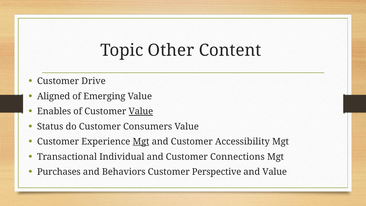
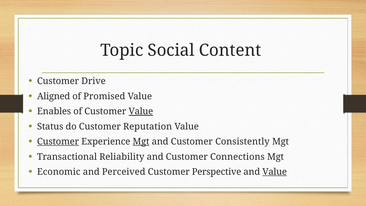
Other: Other -> Social (171, 50)
Emerging: Emerging -> Promised (104, 96)
Consumers: Consumers -> Reputation (148, 126)
Customer underline: none -> present (58, 142)
Accessibility: Accessibility -> Consistently (242, 142)
Individual: Individual -> Reliability (122, 157)
Purchases: Purchases -> Economic (59, 172)
Behaviors: Behaviors -> Perceived (124, 172)
Value underline: none -> present (275, 172)
